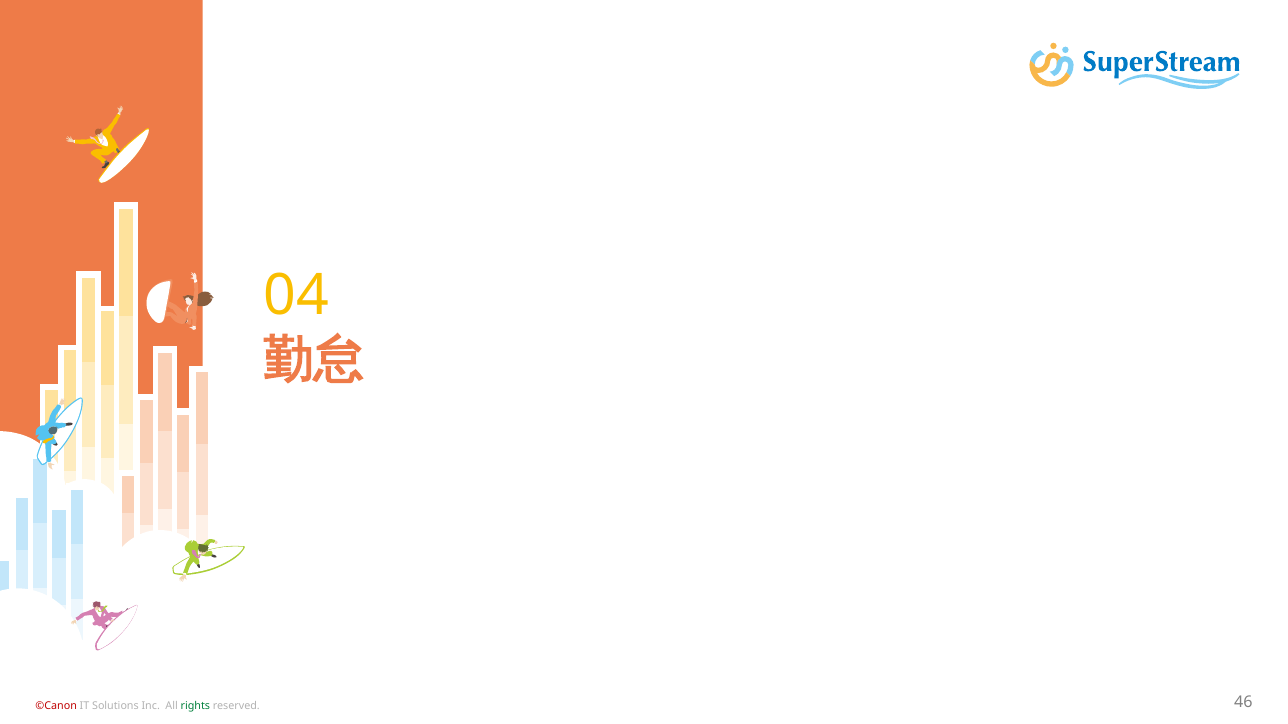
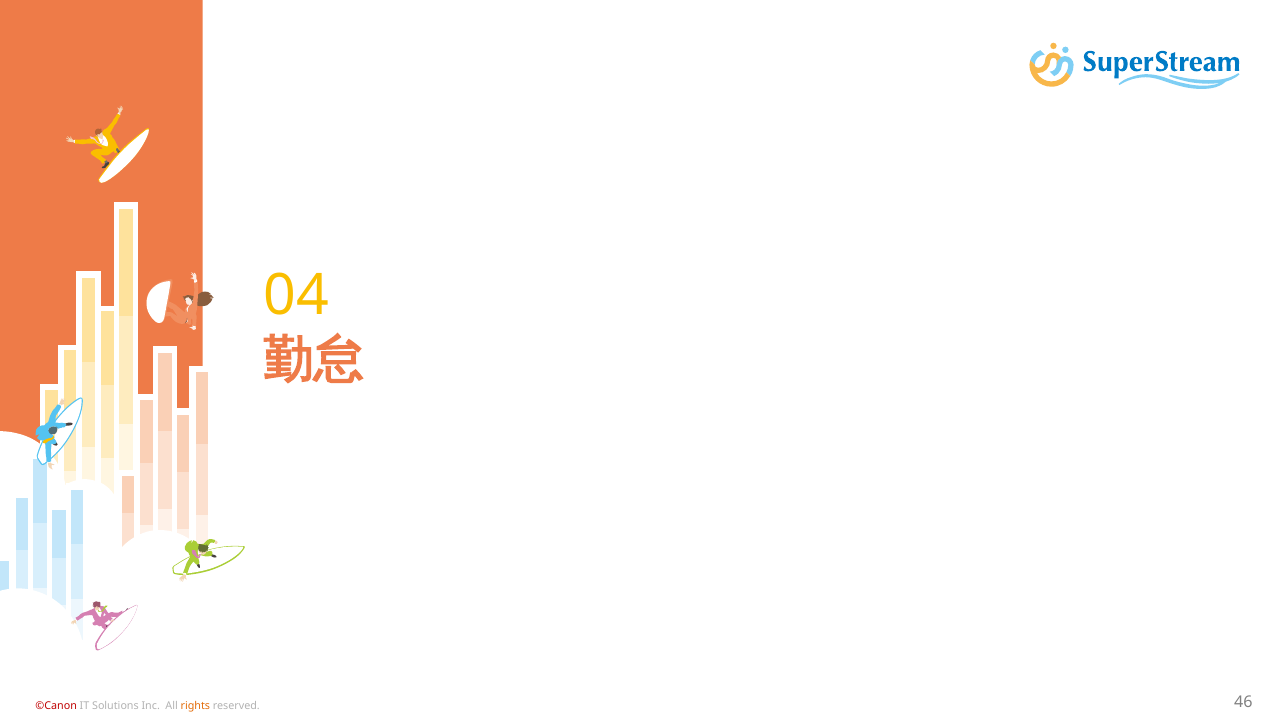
rights colour: green -> orange (195, 706)
